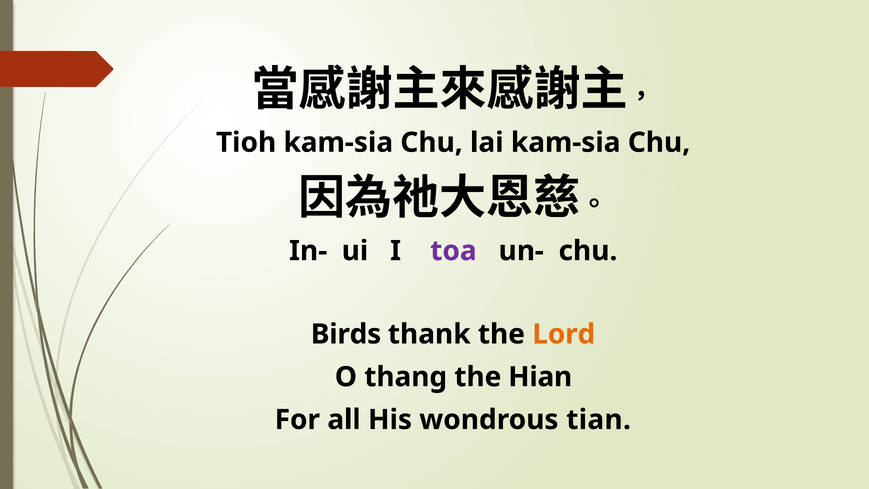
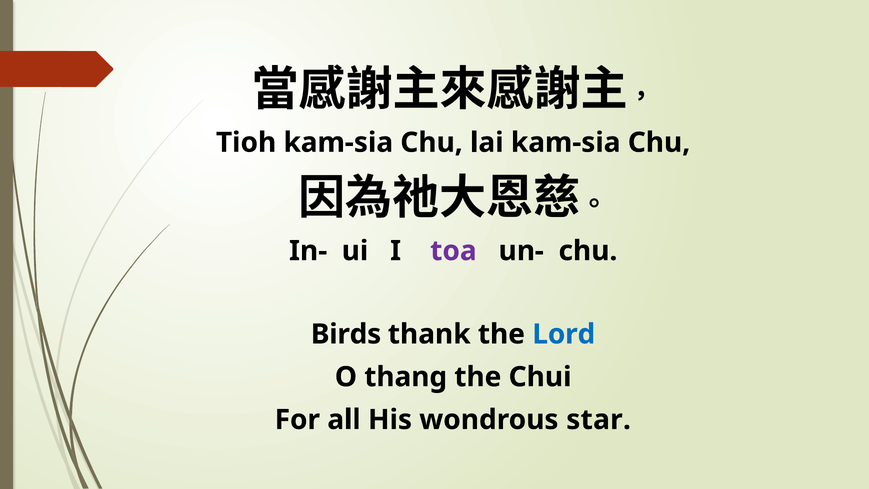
Lord colour: orange -> blue (564, 334)
Hian: Hian -> Chui (540, 377)
tian: tian -> star (599, 420)
